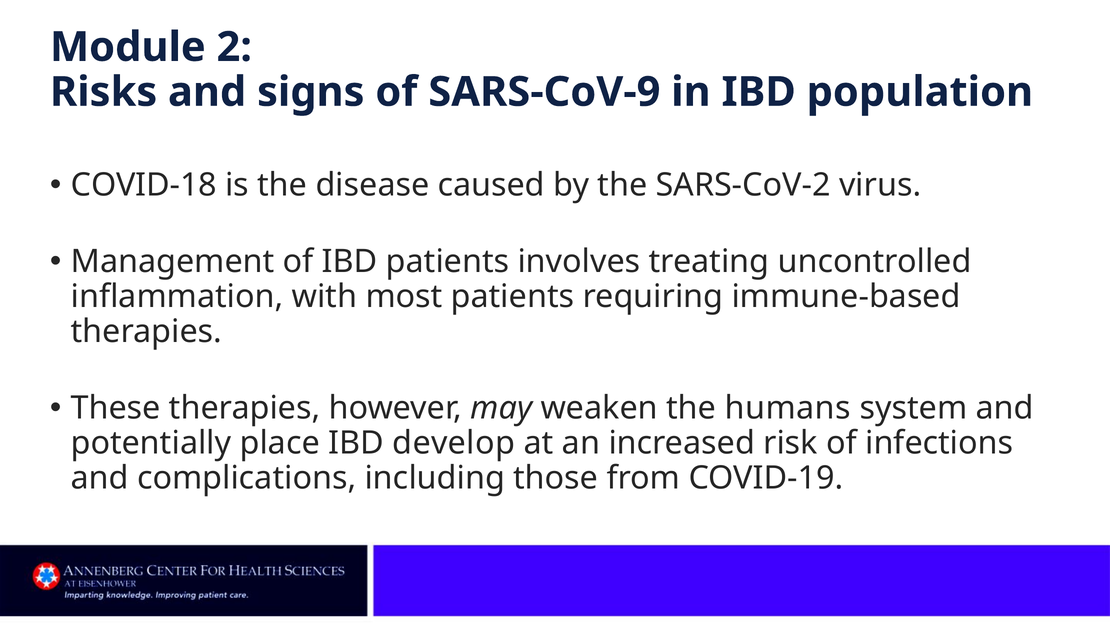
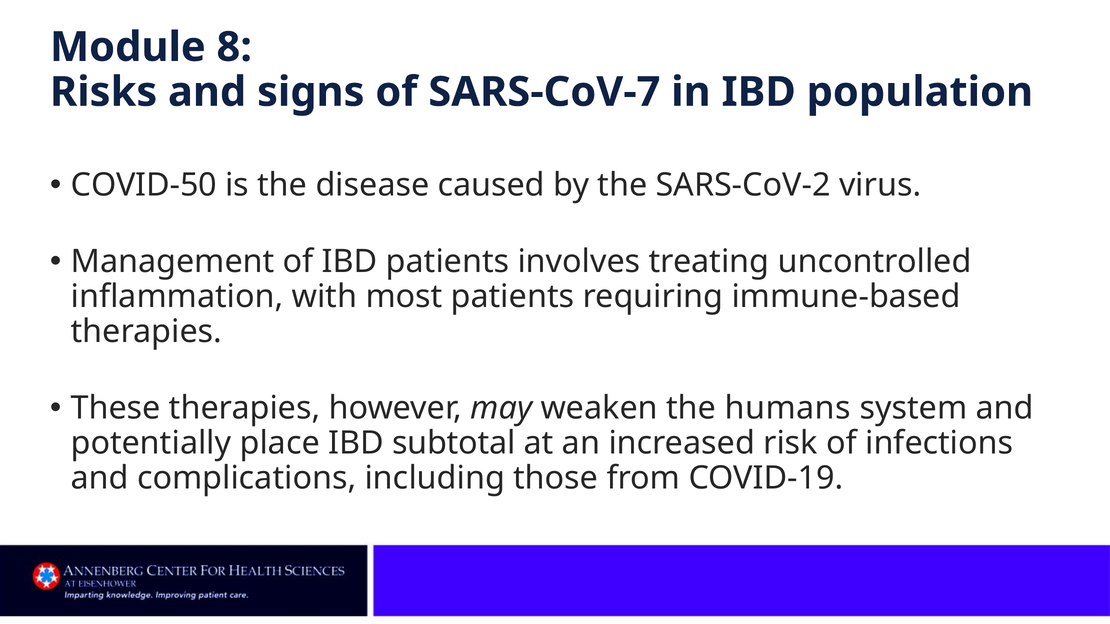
2: 2 -> 8 (234, 47)
SARS-CoV-9: SARS-CoV-9 -> SARS-CoV-7 (544, 92)
COVID-18: COVID-18 -> COVID-50 (144, 185)
develop: develop -> subtotal (454, 443)
